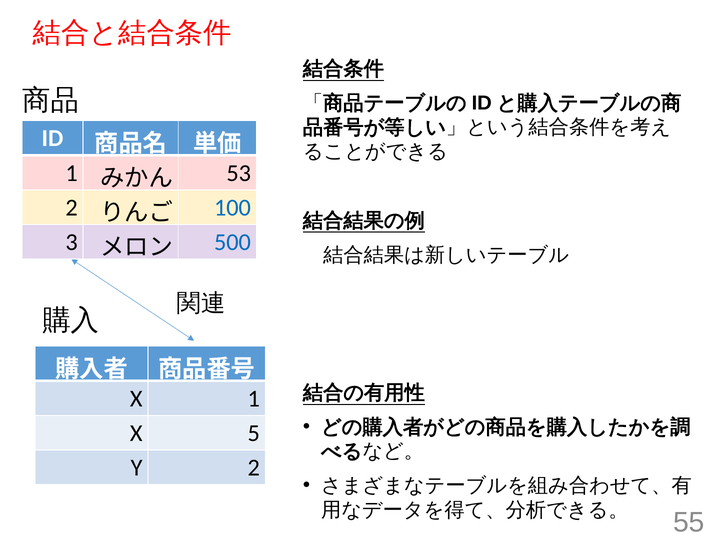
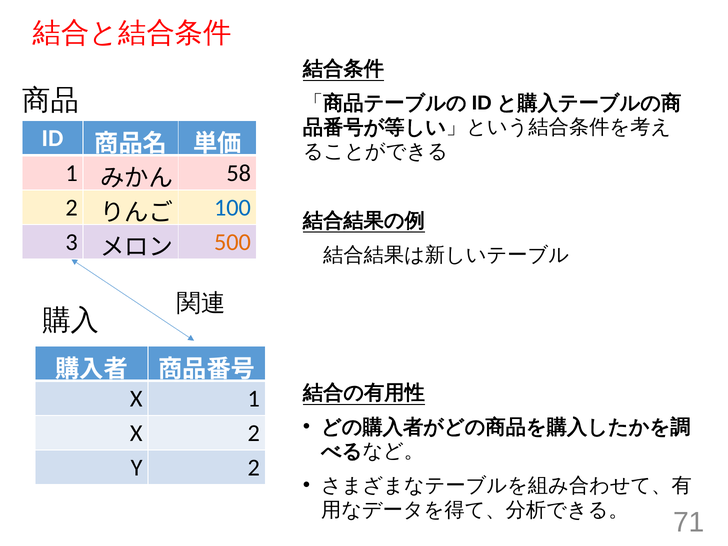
53: 53 -> 58 (239, 173)
500 colour: blue -> orange (232, 242)
X 5: 5 -> 2 (254, 433)
55: 55 -> 71 (689, 523)
